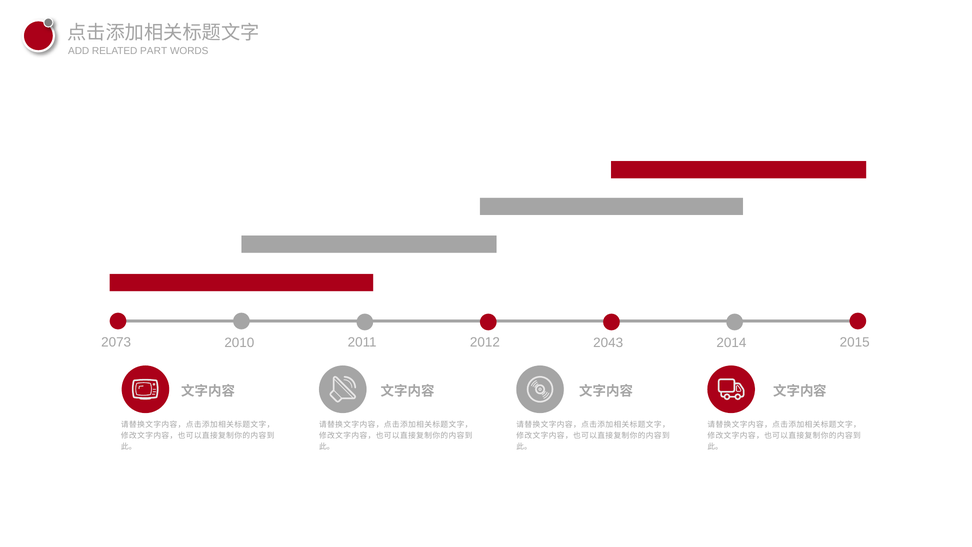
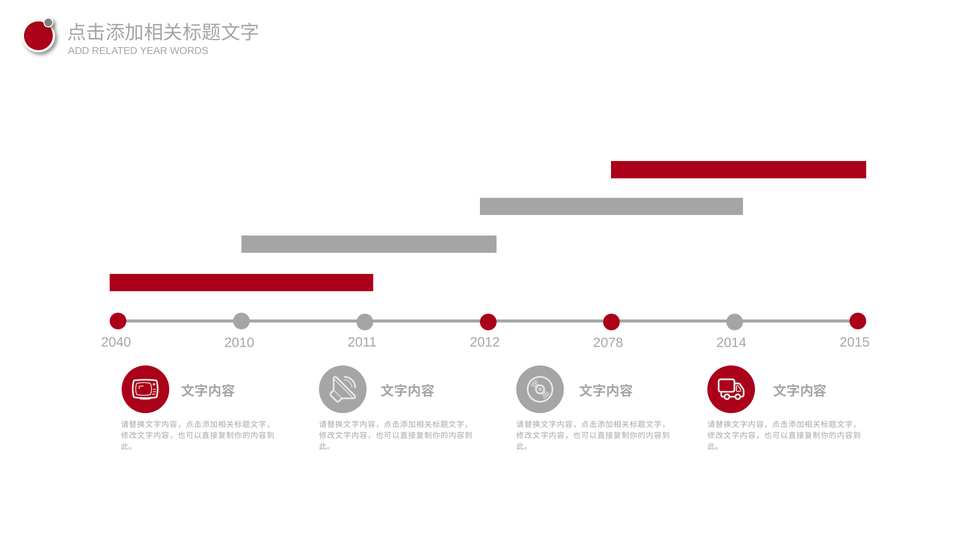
PART: PART -> YEAR (154, 51)
2073: 2073 -> 2040 (116, 342)
2043: 2043 -> 2078 (608, 343)
